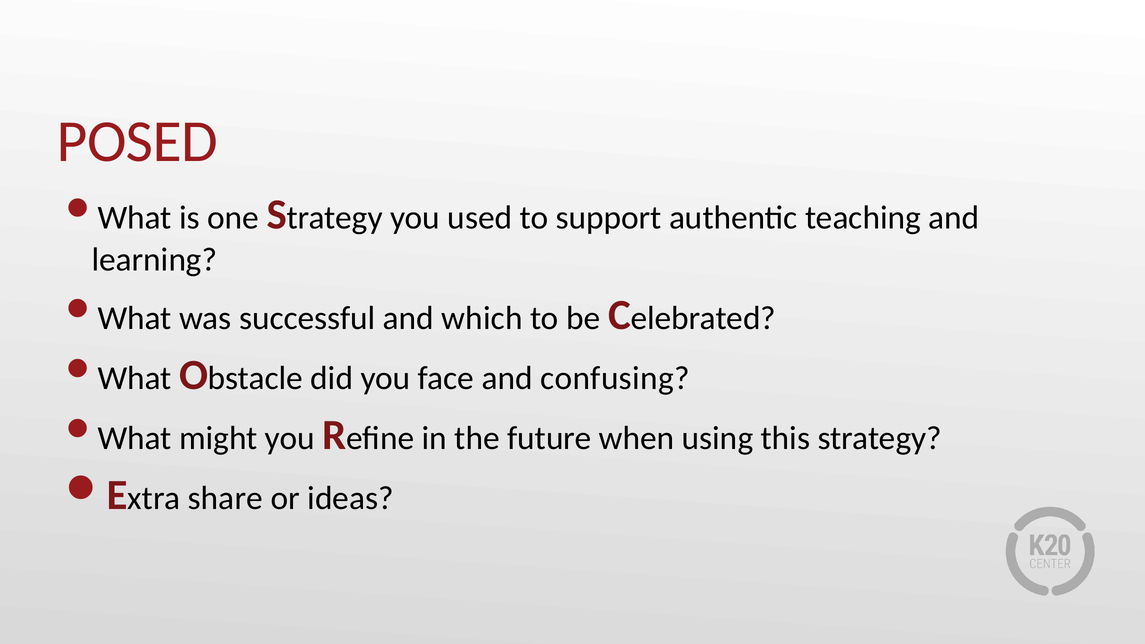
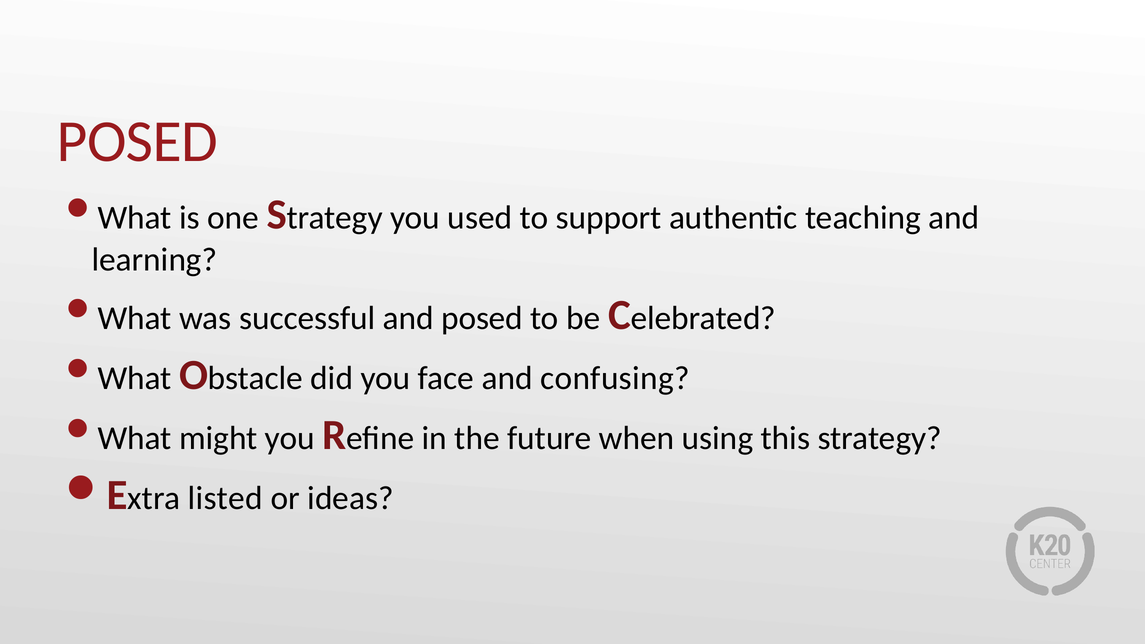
and which: which -> posed (482, 318)
share: share -> listed (225, 499)
